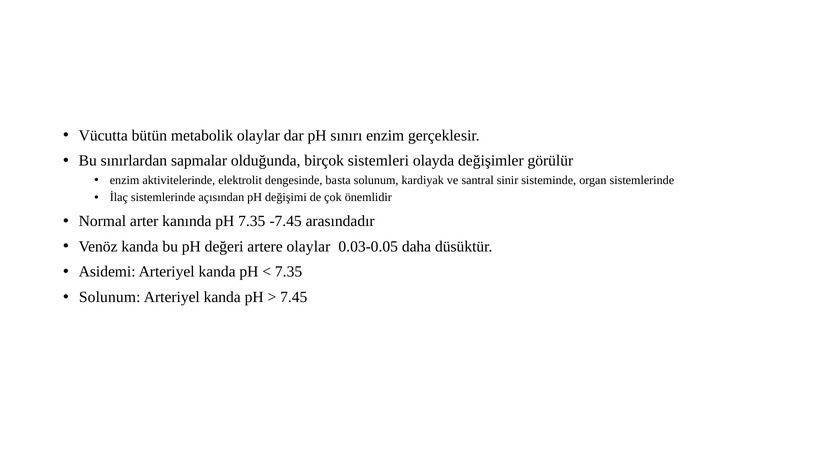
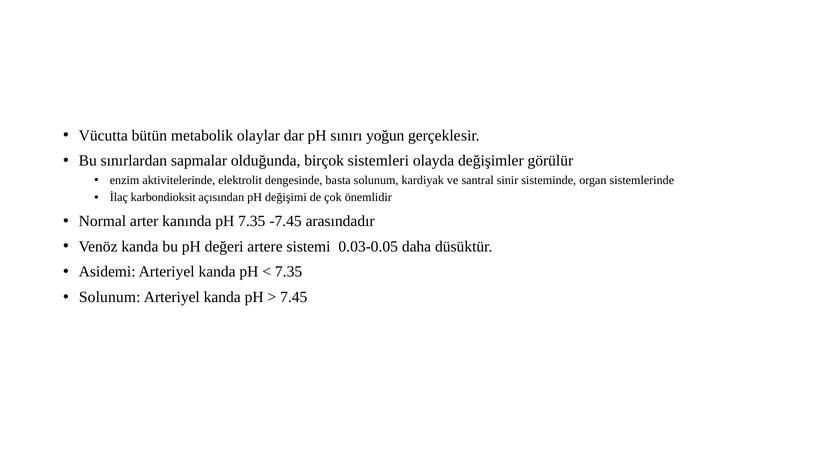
sınırı enzim: enzim -> yoğun (385, 136)
İlaç sistemlerinde: sistemlerinde -> karbondioksit (163, 198)
artere olaylar: olaylar -> sistemi (309, 247)
